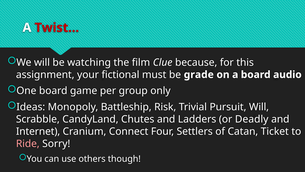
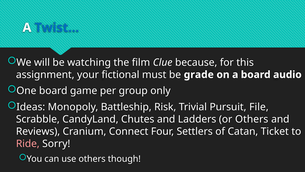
Twist… colour: red -> blue (57, 28)
Pursuit Will: Will -> File (259, 107)
or Deadly: Deadly -> Others (252, 119)
Internet: Internet -> Reviews (38, 131)
